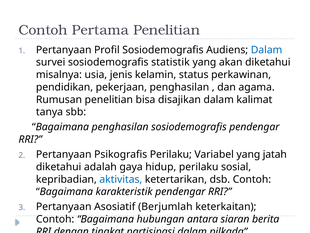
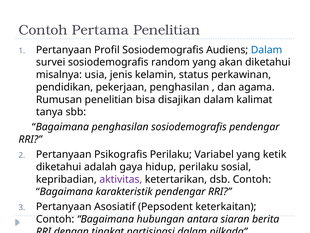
statistik: statistik -> random (171, 62)
jatah: jatah -> ketik (275, 154)
aktivitas colour: blue -> purple (121, 179)
Berjumlah: Berjumlah -> Pepsodent (165, 206)
